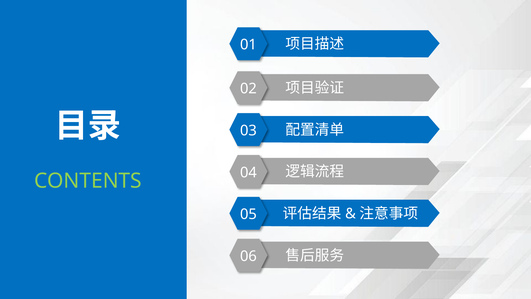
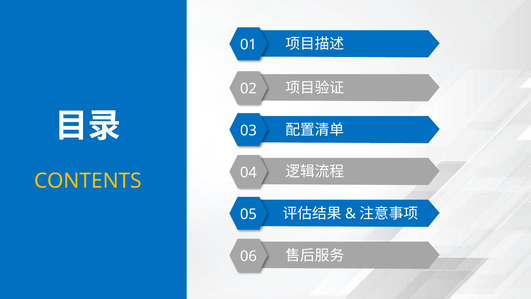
CONTENTS colour: light green -> yellow (88, 181)
